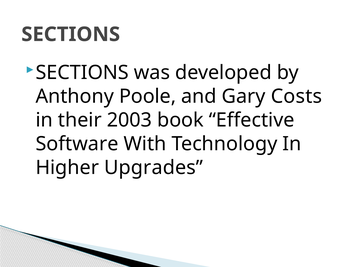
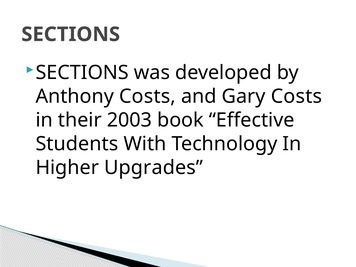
Anthony Poole: Poole -> Costs (147, 96)
Software: Software -> Students (77, 144)
